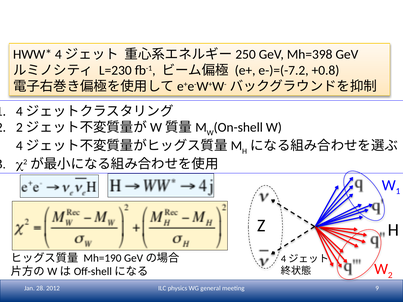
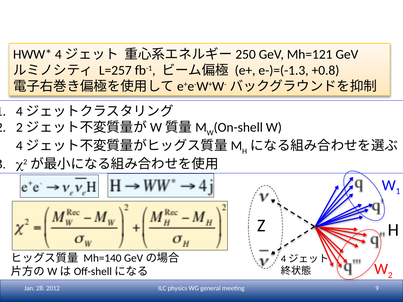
Mh=398: Mh=398 -> Mh=121 (310, 54)
L=230: L=230 -> L=257 (115, 70)
e-)=(-7.2: e-)=(-7.2 -> e-)=(-1.3 (284, 70)
Mh=190: Mh=190 -> Mh=140 (102, 258)
